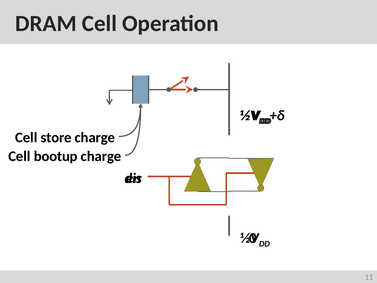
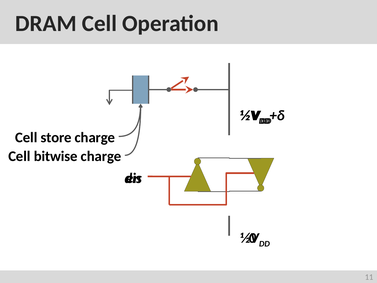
bootup: bootup -> bitwise (56, 156)
